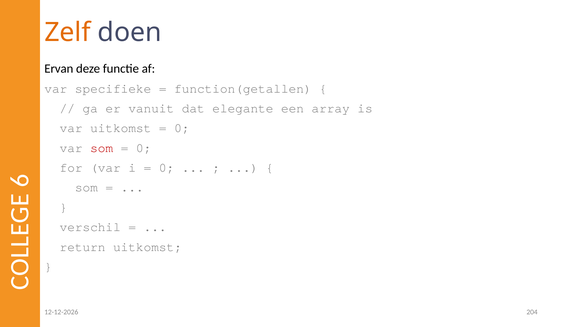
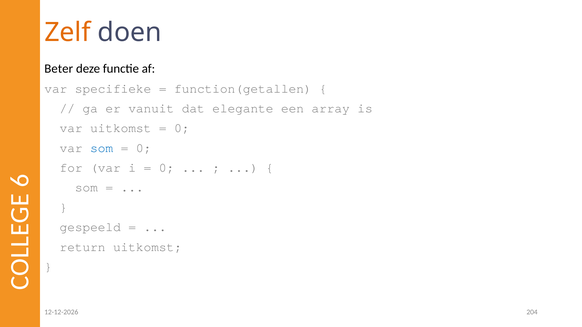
Ervan: Ervan -> Beter (59, 69)
som colour: red -> blue (102, 148)
verschil: verschil -> gespeeld (90, 227)
